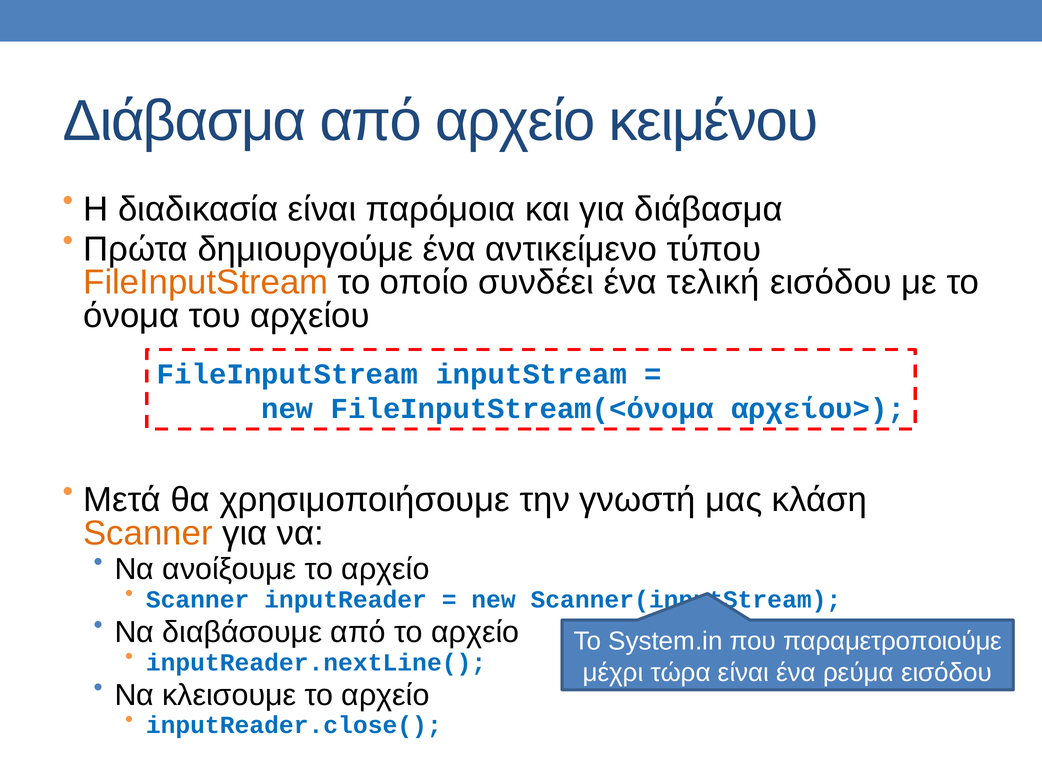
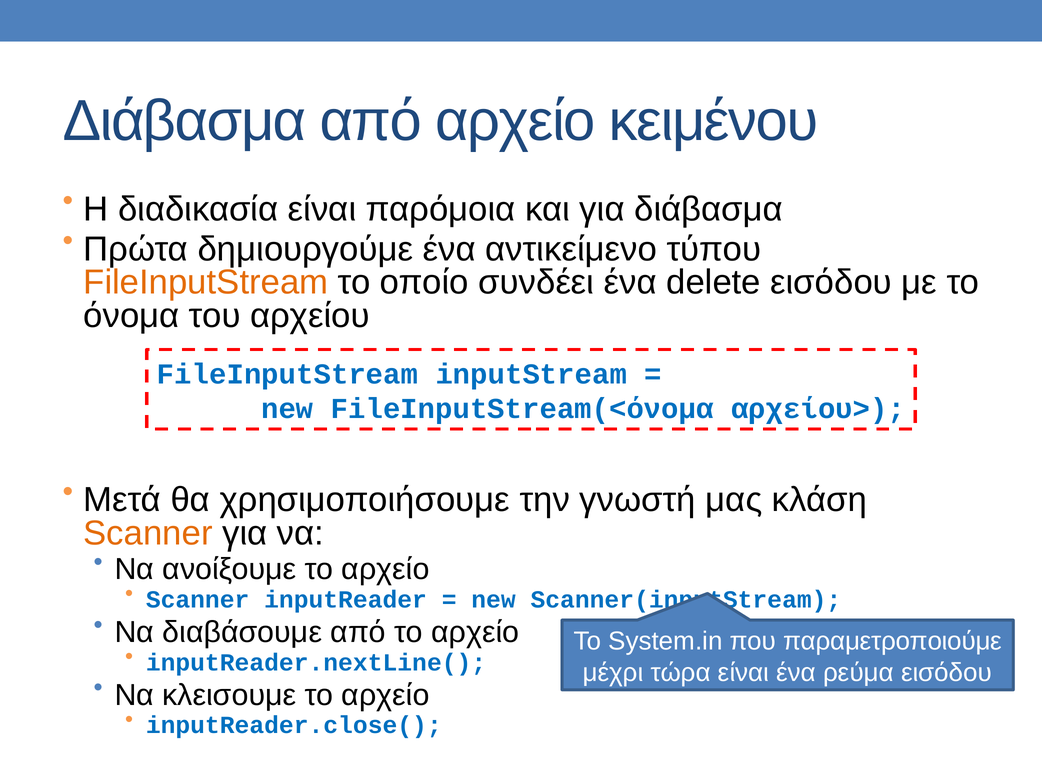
τελική: τελική -> delete (713, 283)
